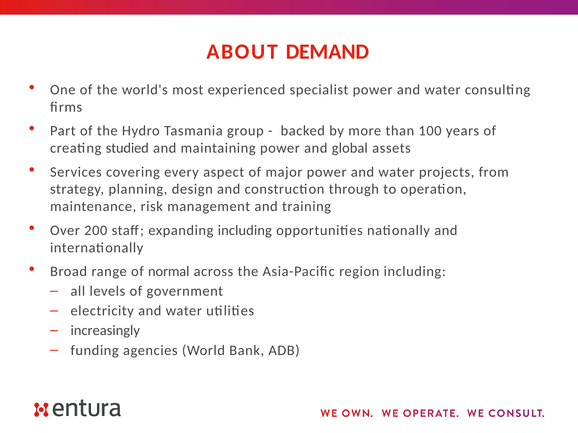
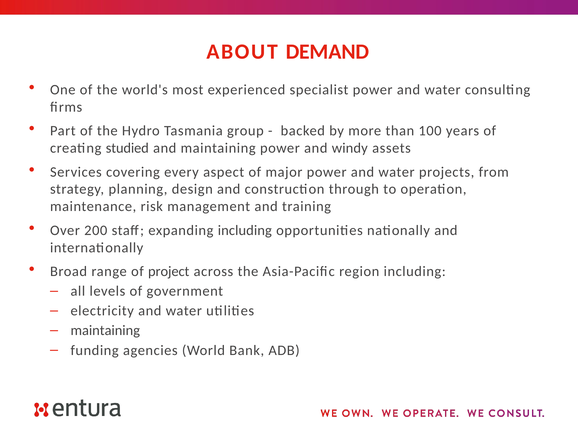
global: global -> windy (350, 148)
normal: normal -> project (169, 272)
increasingly: increasingly -> maintaining (105, 331)
